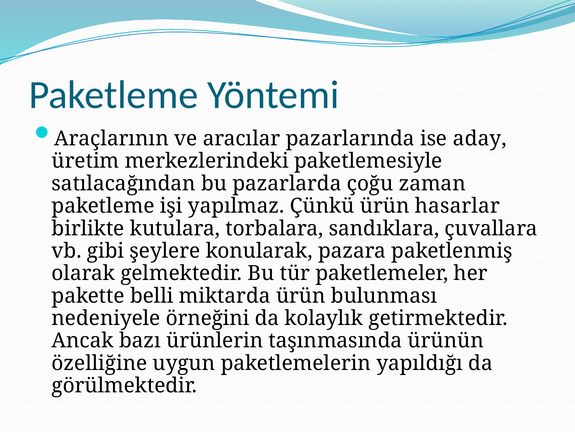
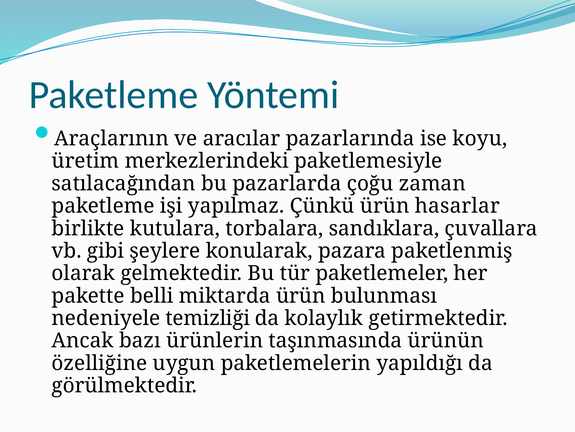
aday: aday -> koyu (480, 138)
örneğini: örneğini -> temizliği (208, 318)
